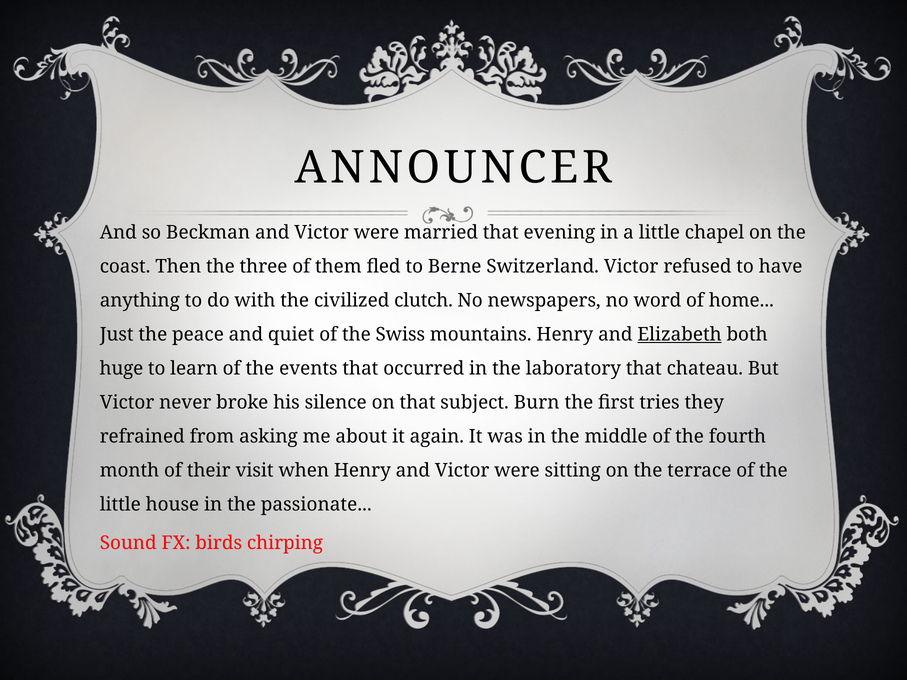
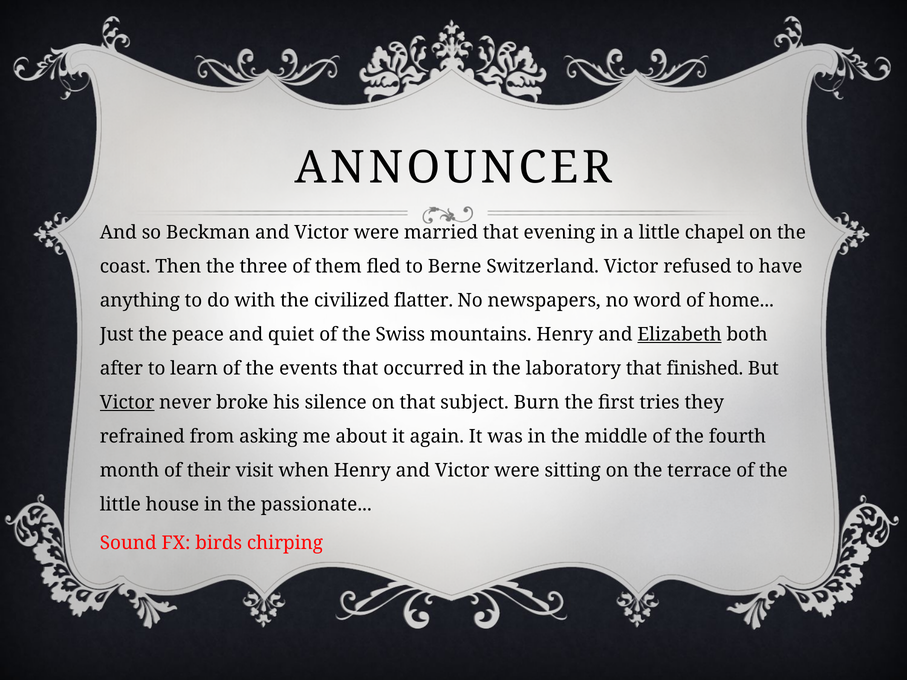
clutch: clutch -> flatter (424, 301)
huge: huge -> after (121, 369)
chateau: chateau -> finished (705, 369)
Victor underline: none -> present (127, 403)
